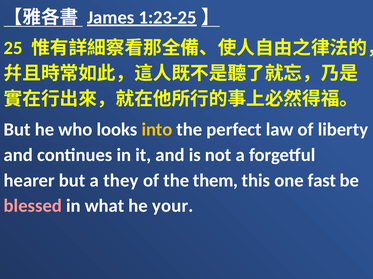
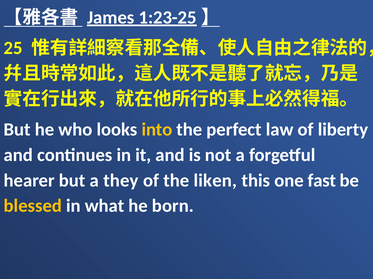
them: them -> liken (215, 181)
blessed colour: pink -> yellow (33, 206)
your: your -> born (173, 206)
